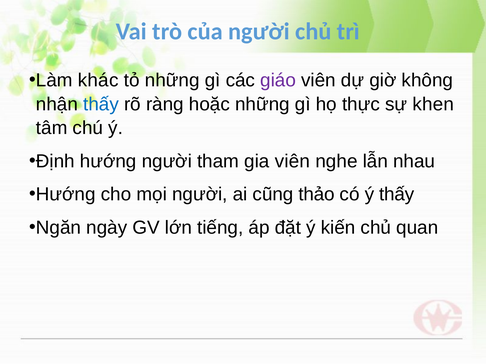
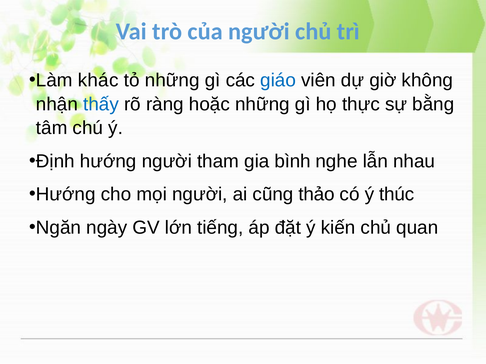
giáo colour: purple -> blue (278, 80)
khen: khen -> bằng (433, 104)
gia viên: viên -> bình (293, 161)
ý thấy: thấy -> thúc (397, 195)
